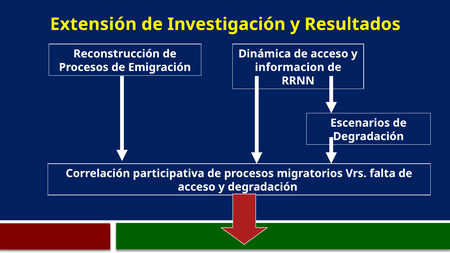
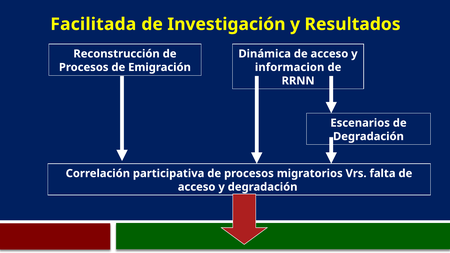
Extensión: Extensión -> Facilitada (93, 24)
